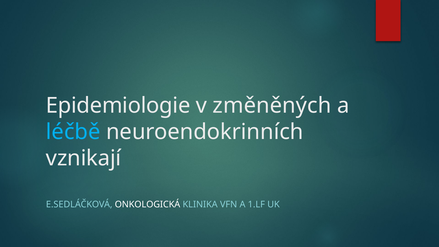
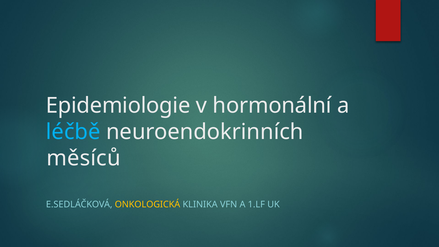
změněných: změněných -> hormonální (272, 105)
vznikají: vznikají -> měsíců (83, 158)
ONKOLOGICKÁ colour: white -> yellow (148, 204)
